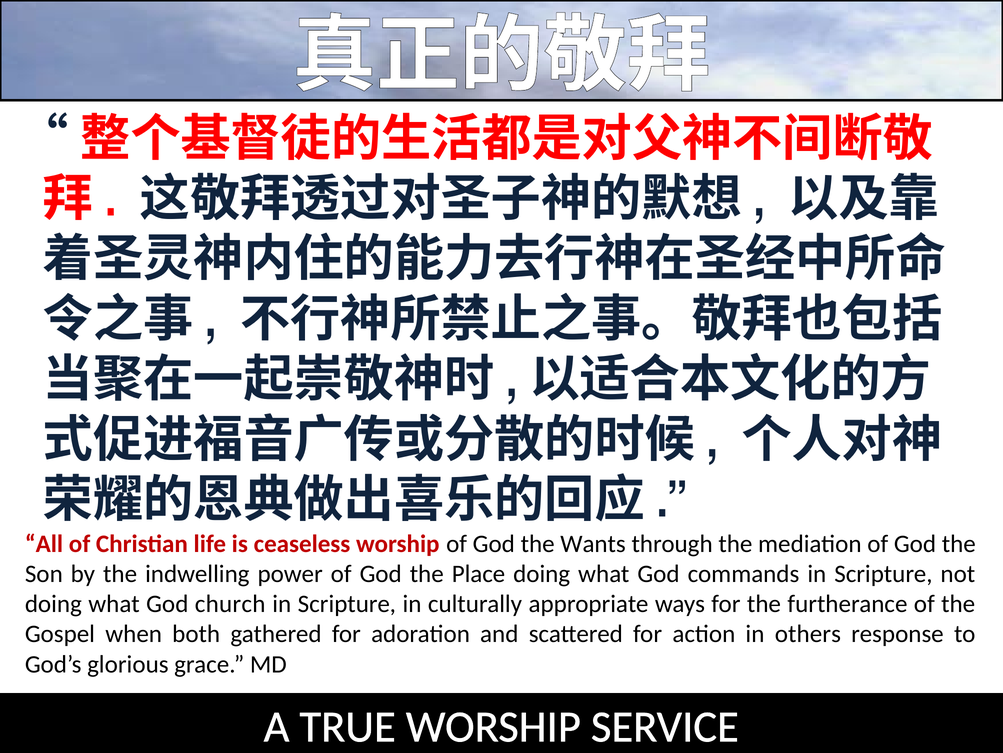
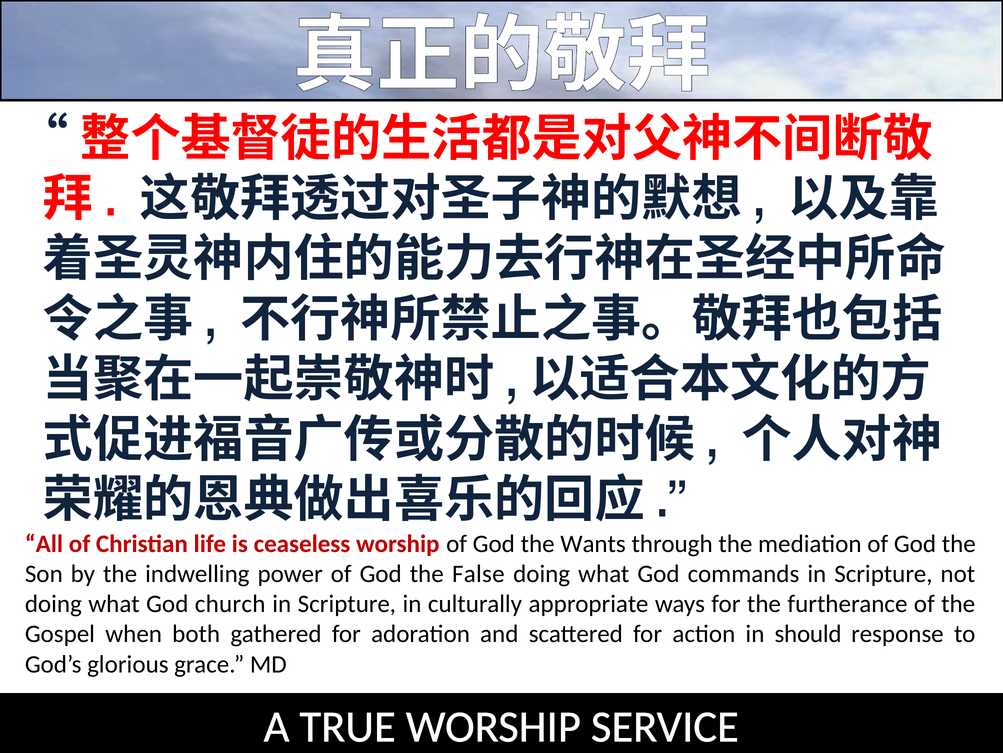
Place: Place -> False (478, 573)
others: others -> should (808, 634)
